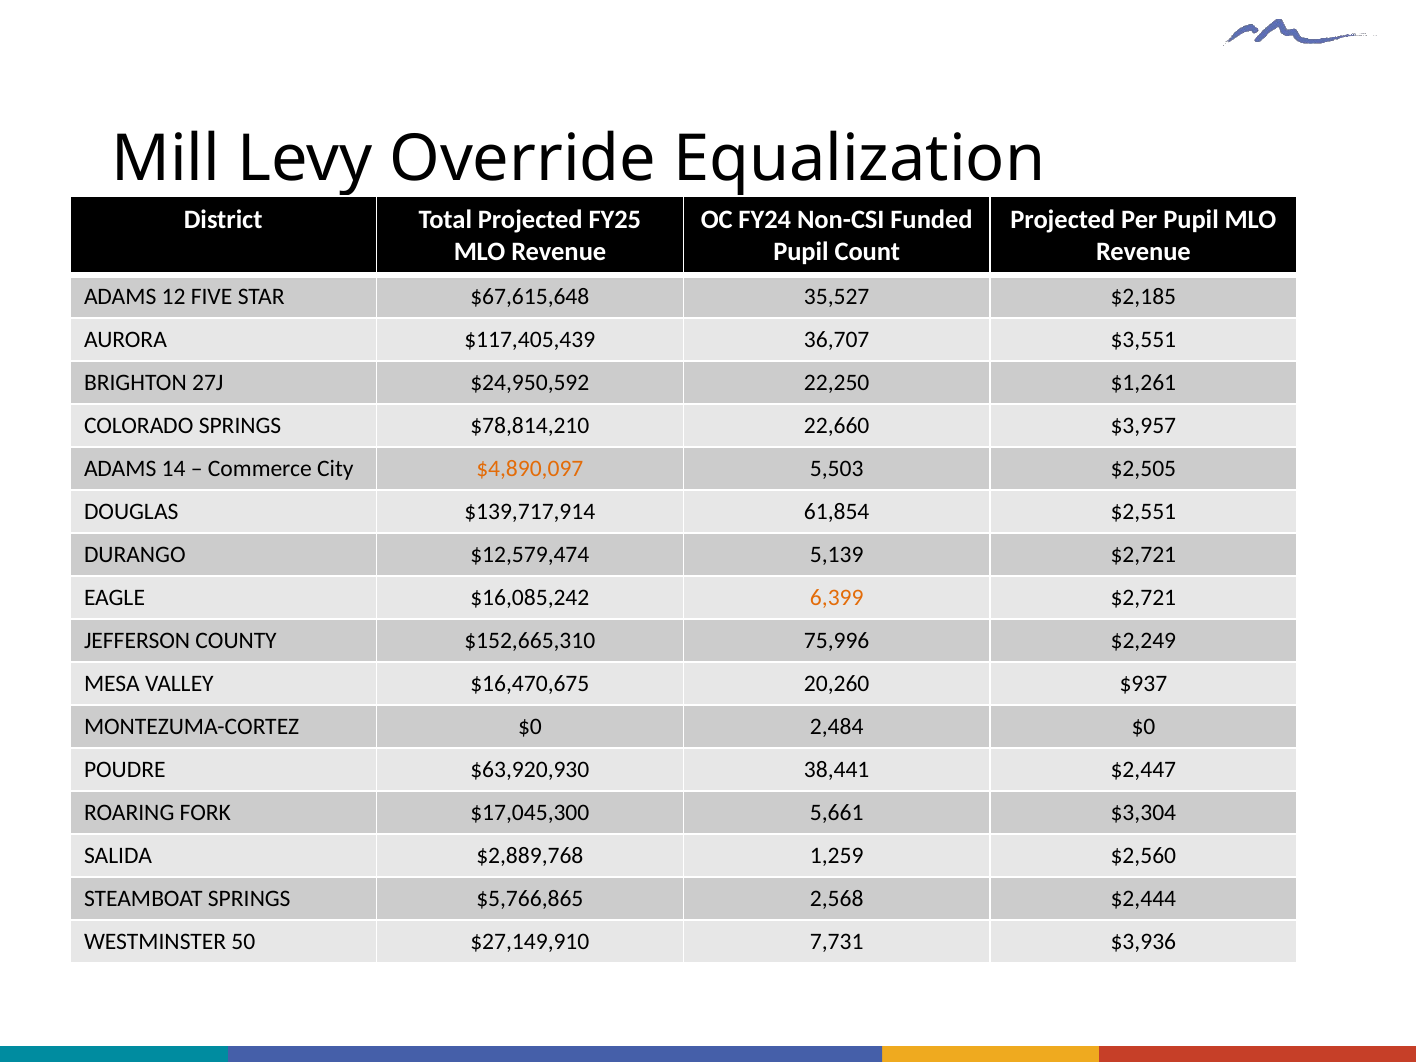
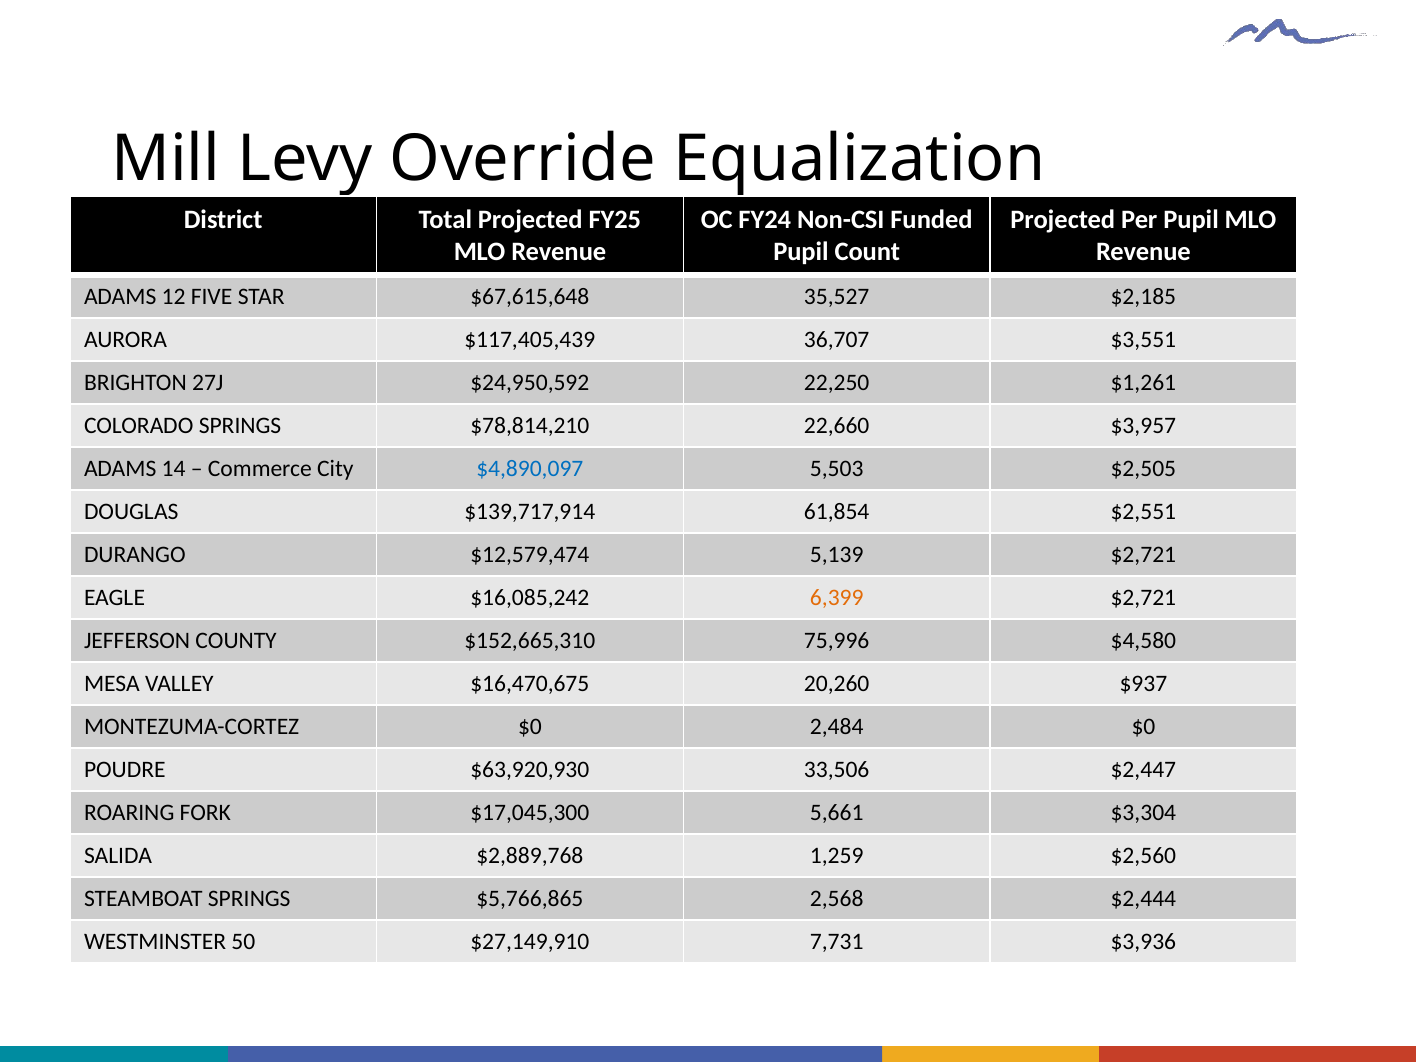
$4,890,097 colour: orange -> blue (530, 469)
$2,249: $2,249 -> $4,580 (1143, 641)
38,441: 38,441 -> 33,506 (837, 770)
